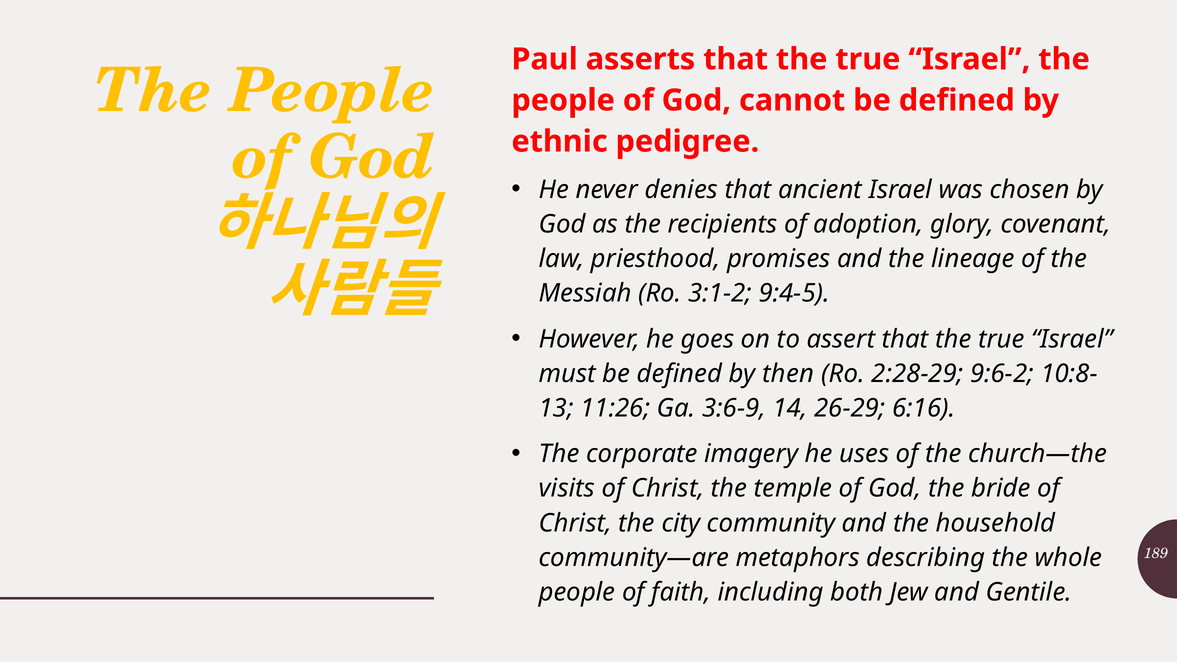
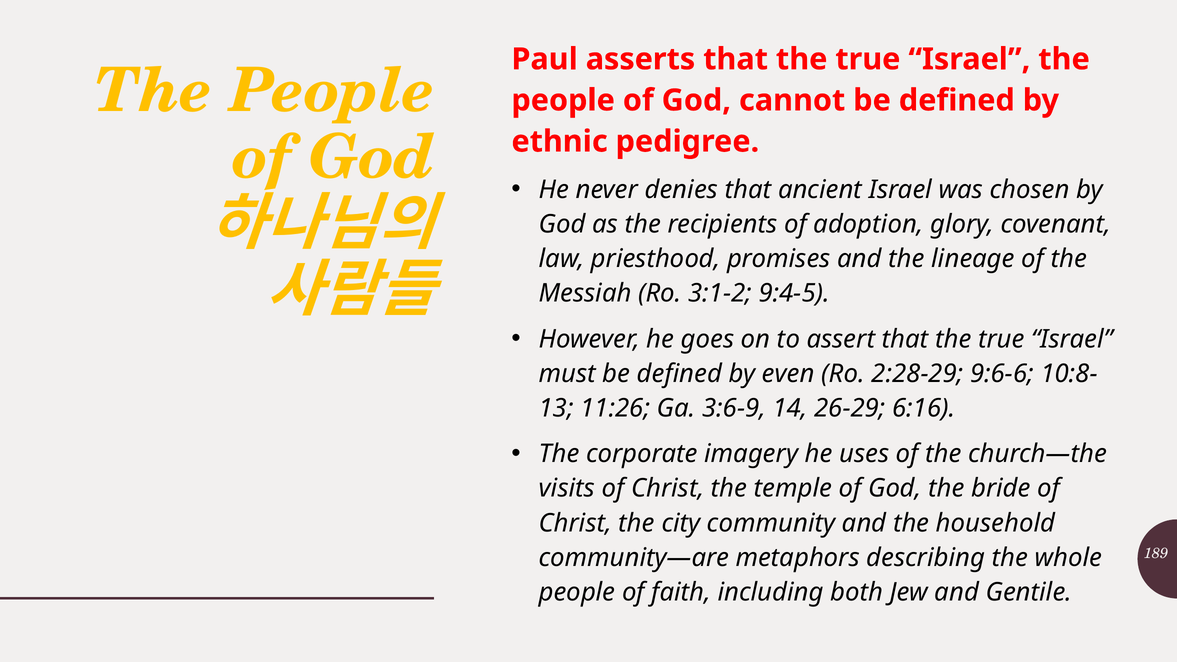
then: then -> even (788, 374)
9:6-2: 9:6-2 -> 9:6-6 (1002, 374)
